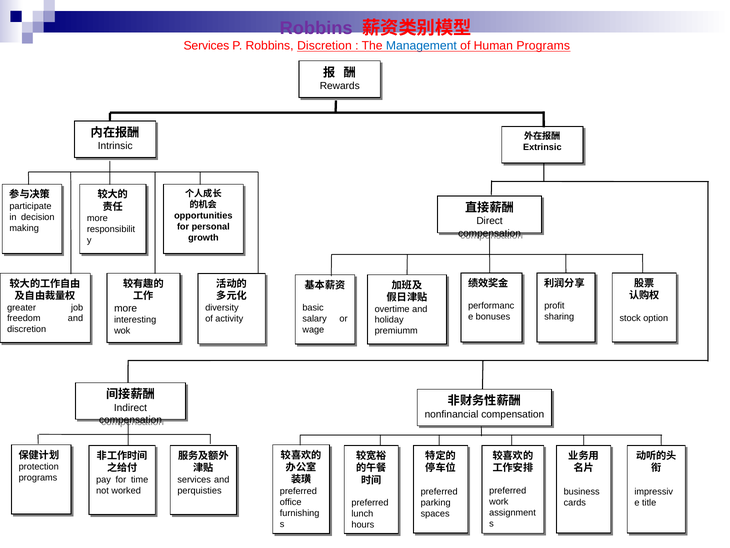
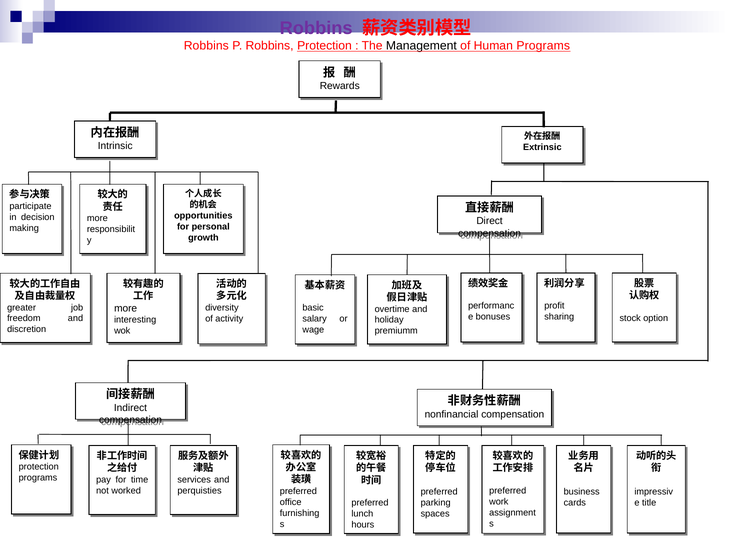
Services: Services -> Robbins (206, 46)
Robbins Discretion: Discretion -> Protection (324, 46)
Management colour: blue -> black (421, 46)
